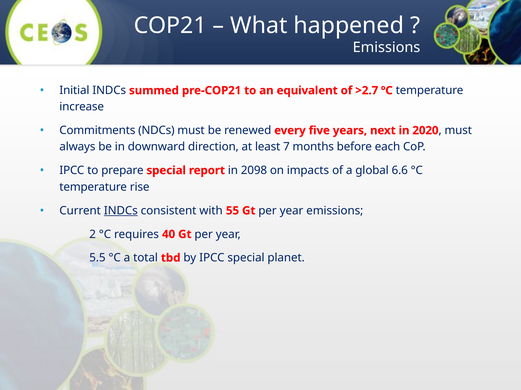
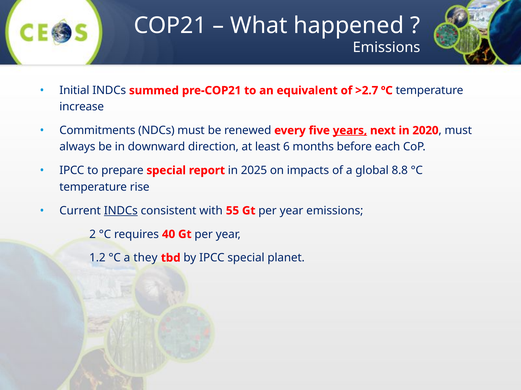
years underline: none -> present (350, 131)
7: 7 -> 6 (286, 147)
2098: 2098 -> 2025 (254, 171)
6.6: 6.6 -> 8.8 (400, 171)
5.5: 5.5 -> 1.2 (97, 258)
total: total -> they (145, 258)
